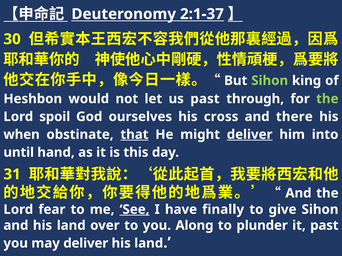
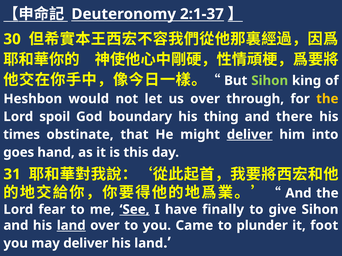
us past: past -> over (205, 99)
the colour: light green -> yellow (327, 99)
ourselves: ourselves -> boundary (140, 117)
cross: cross -> thing (221, 117)
when: when -> times (22, 135)
that underline: present -> none (134, 135)
until: until -> goes (19, 153)
land underline: none -> present (71, 226)
Along: Along -> Came (194, 226)
it past: past -> foot (324, 226)
